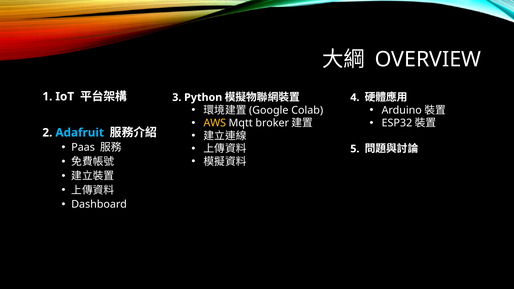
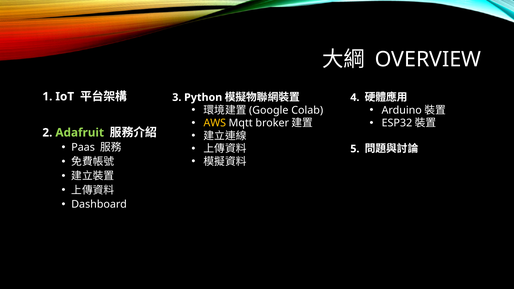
Adafruit colour: light blue -> light green (80, 133)
